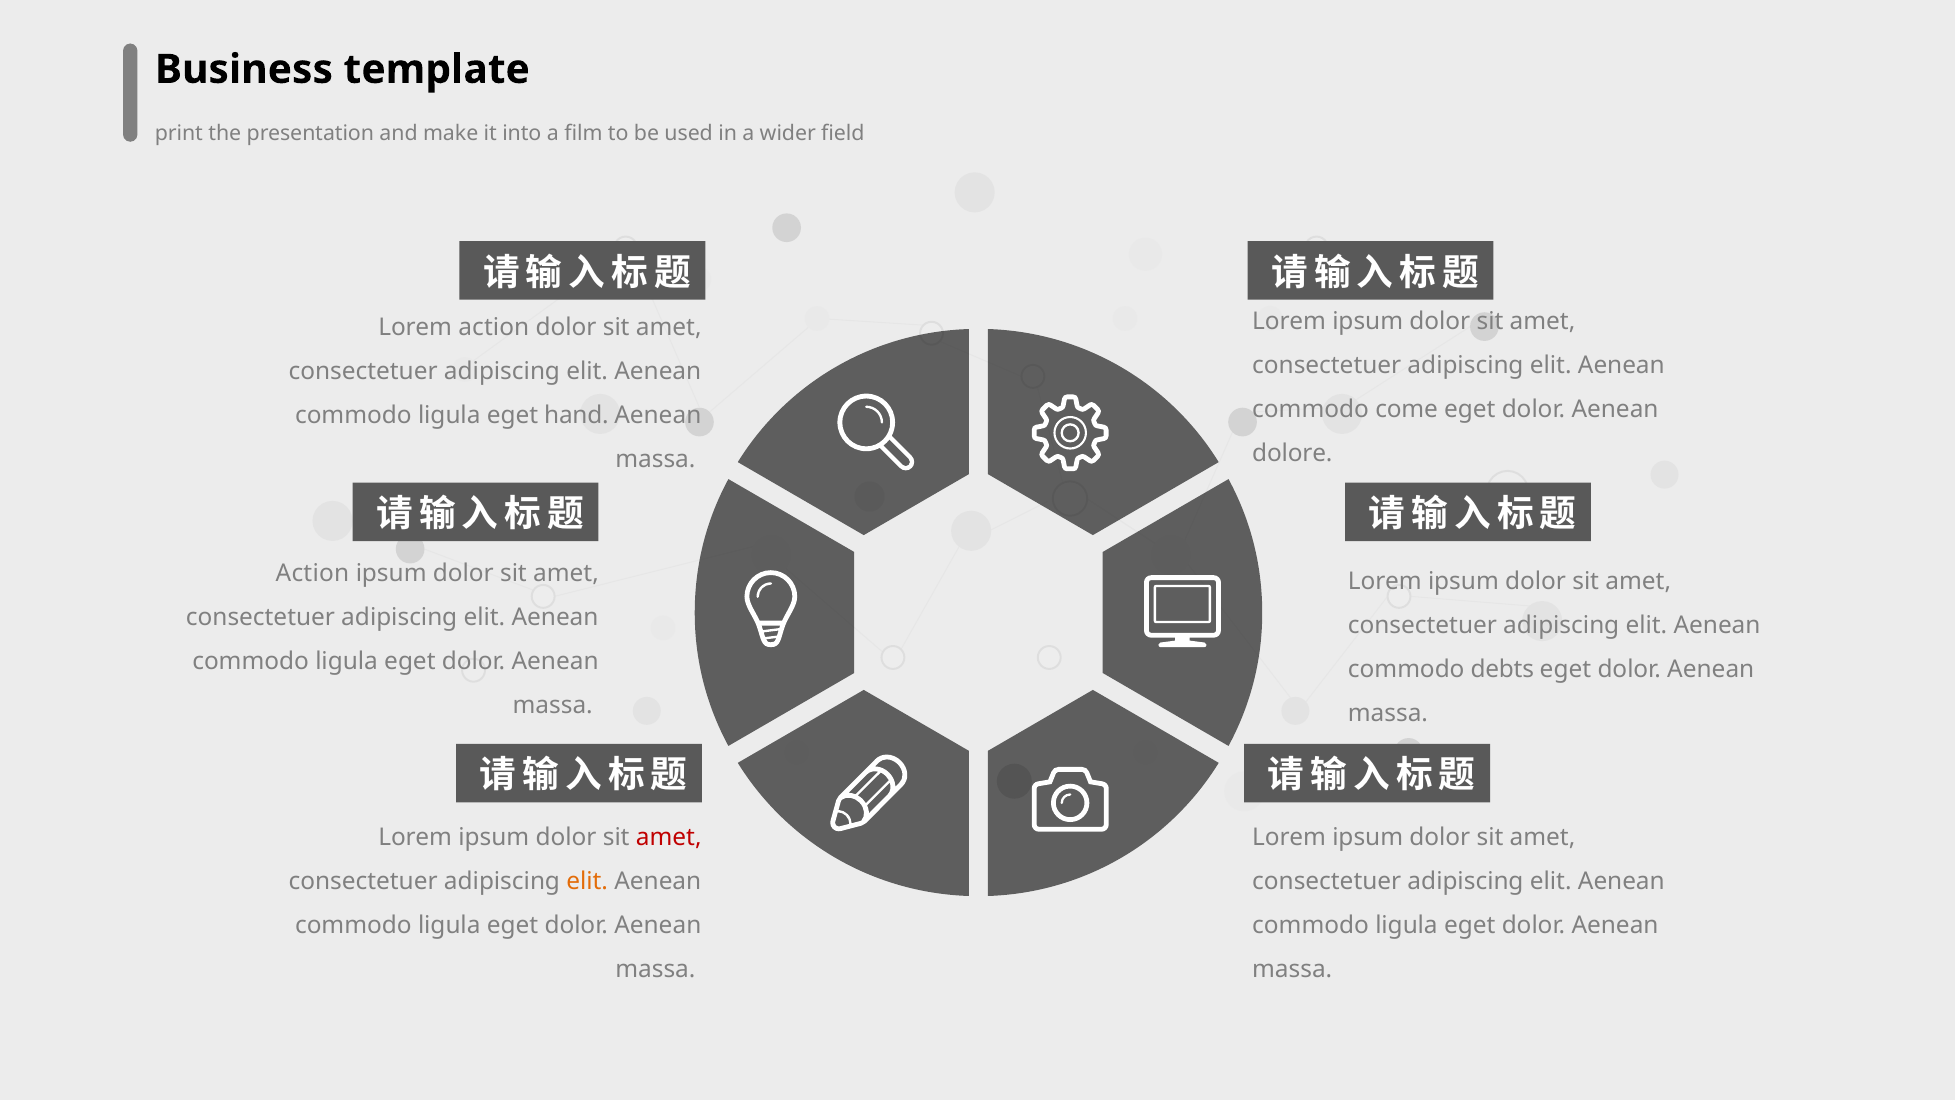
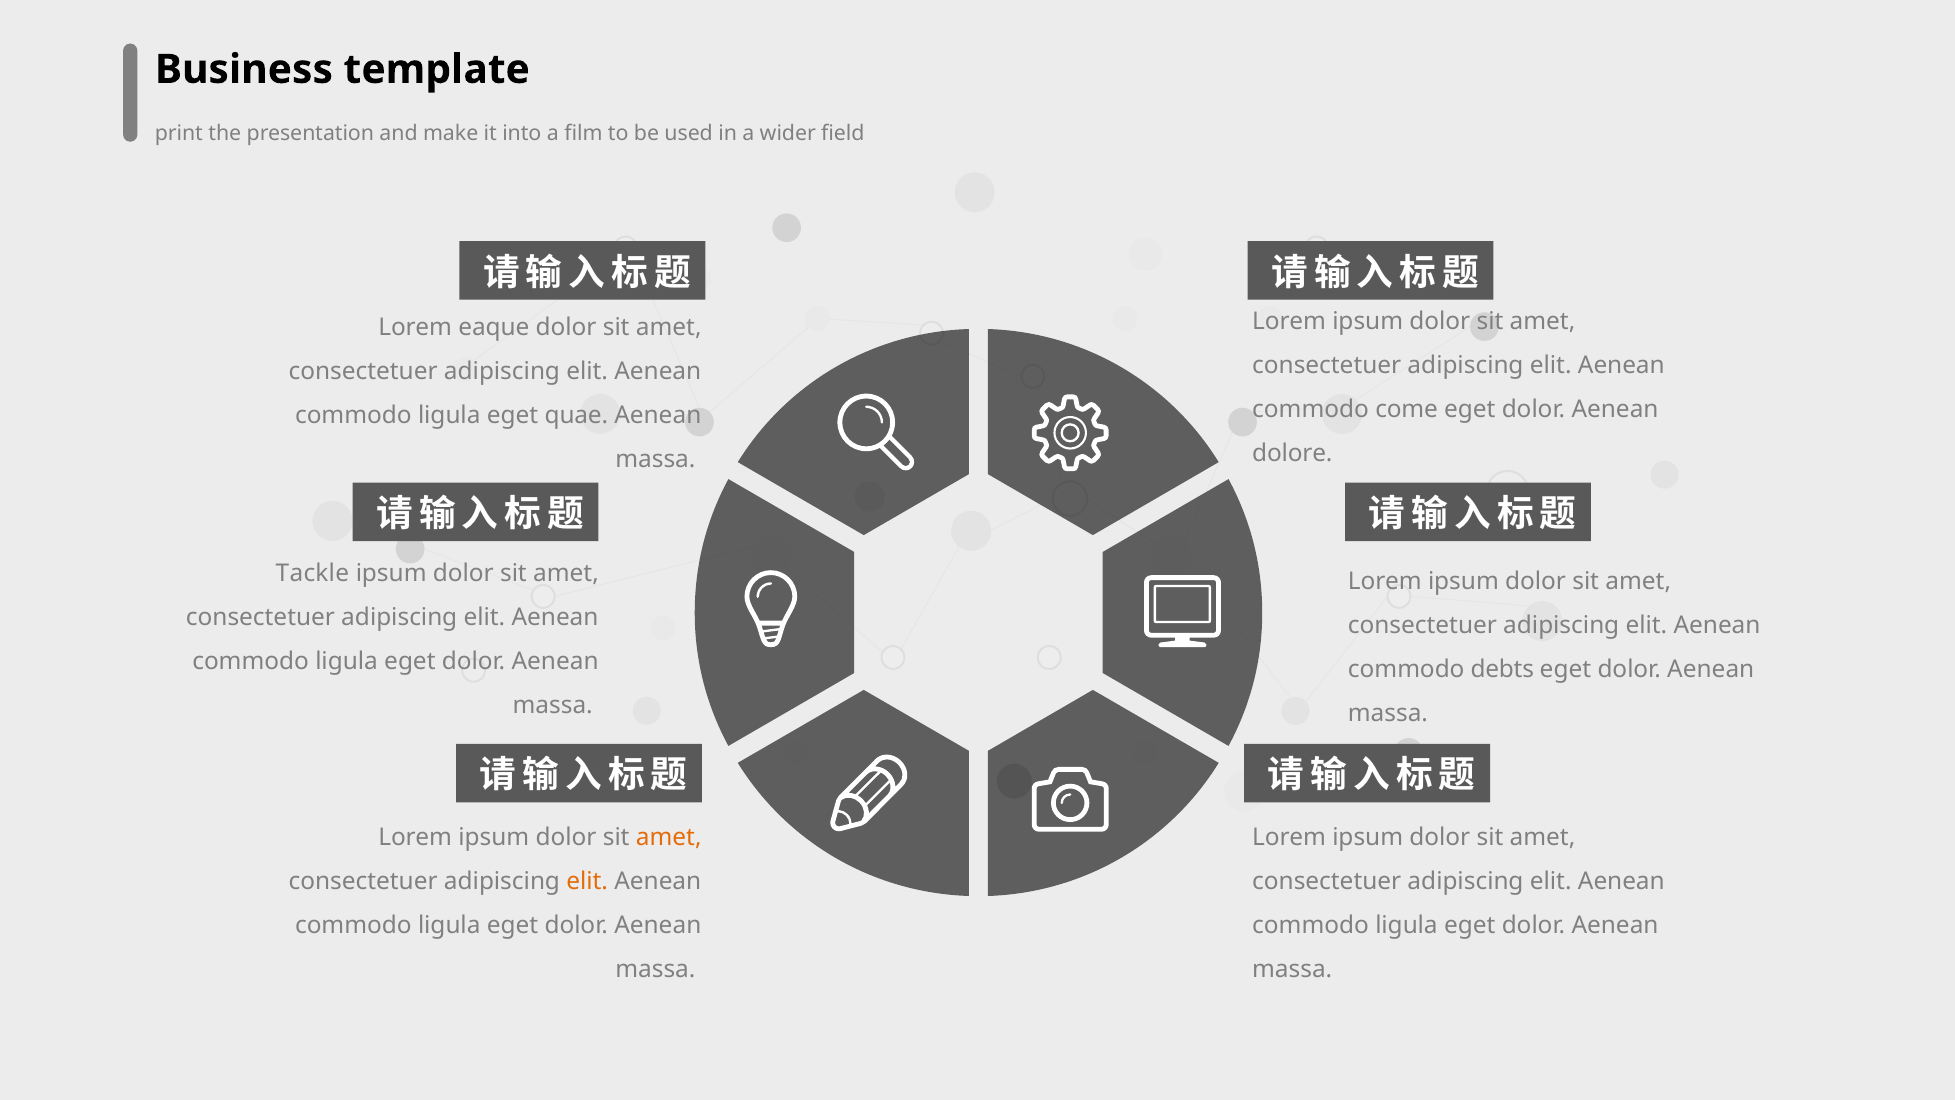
Lorem action: action -> eaque (494, 327)
hand: hand -> quae (576, 415)
Action: Action -> Tackle (312, 573)
amet colour: red -> orange (669, 837)
